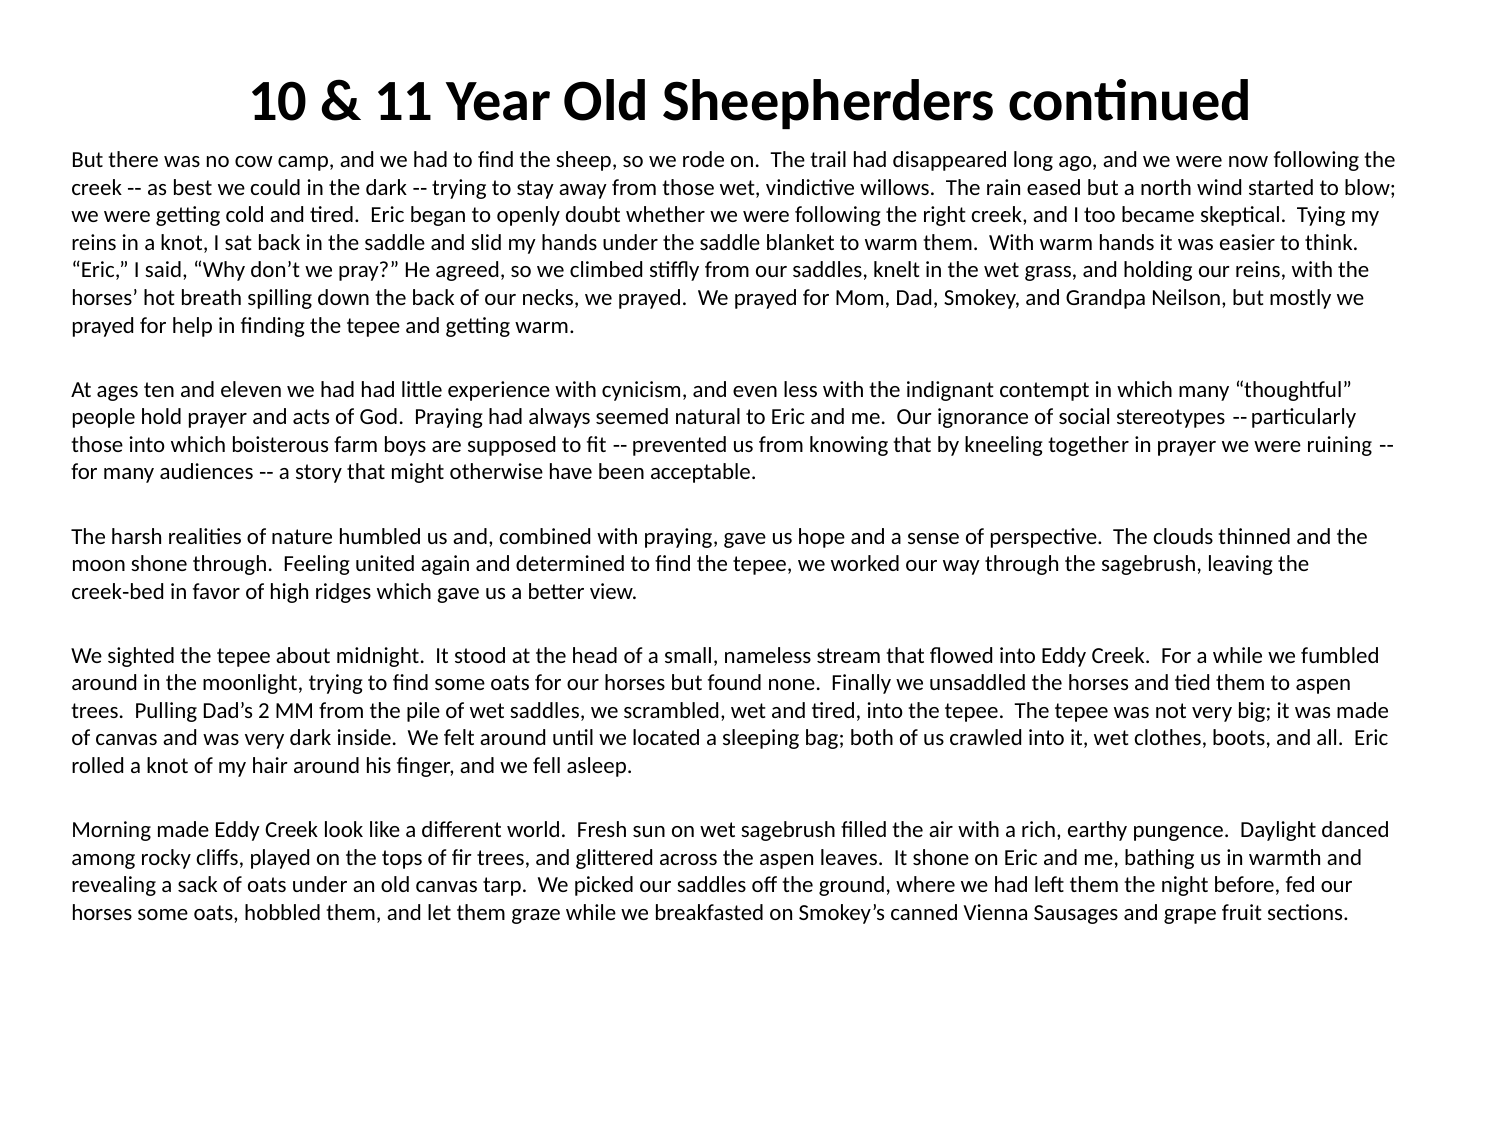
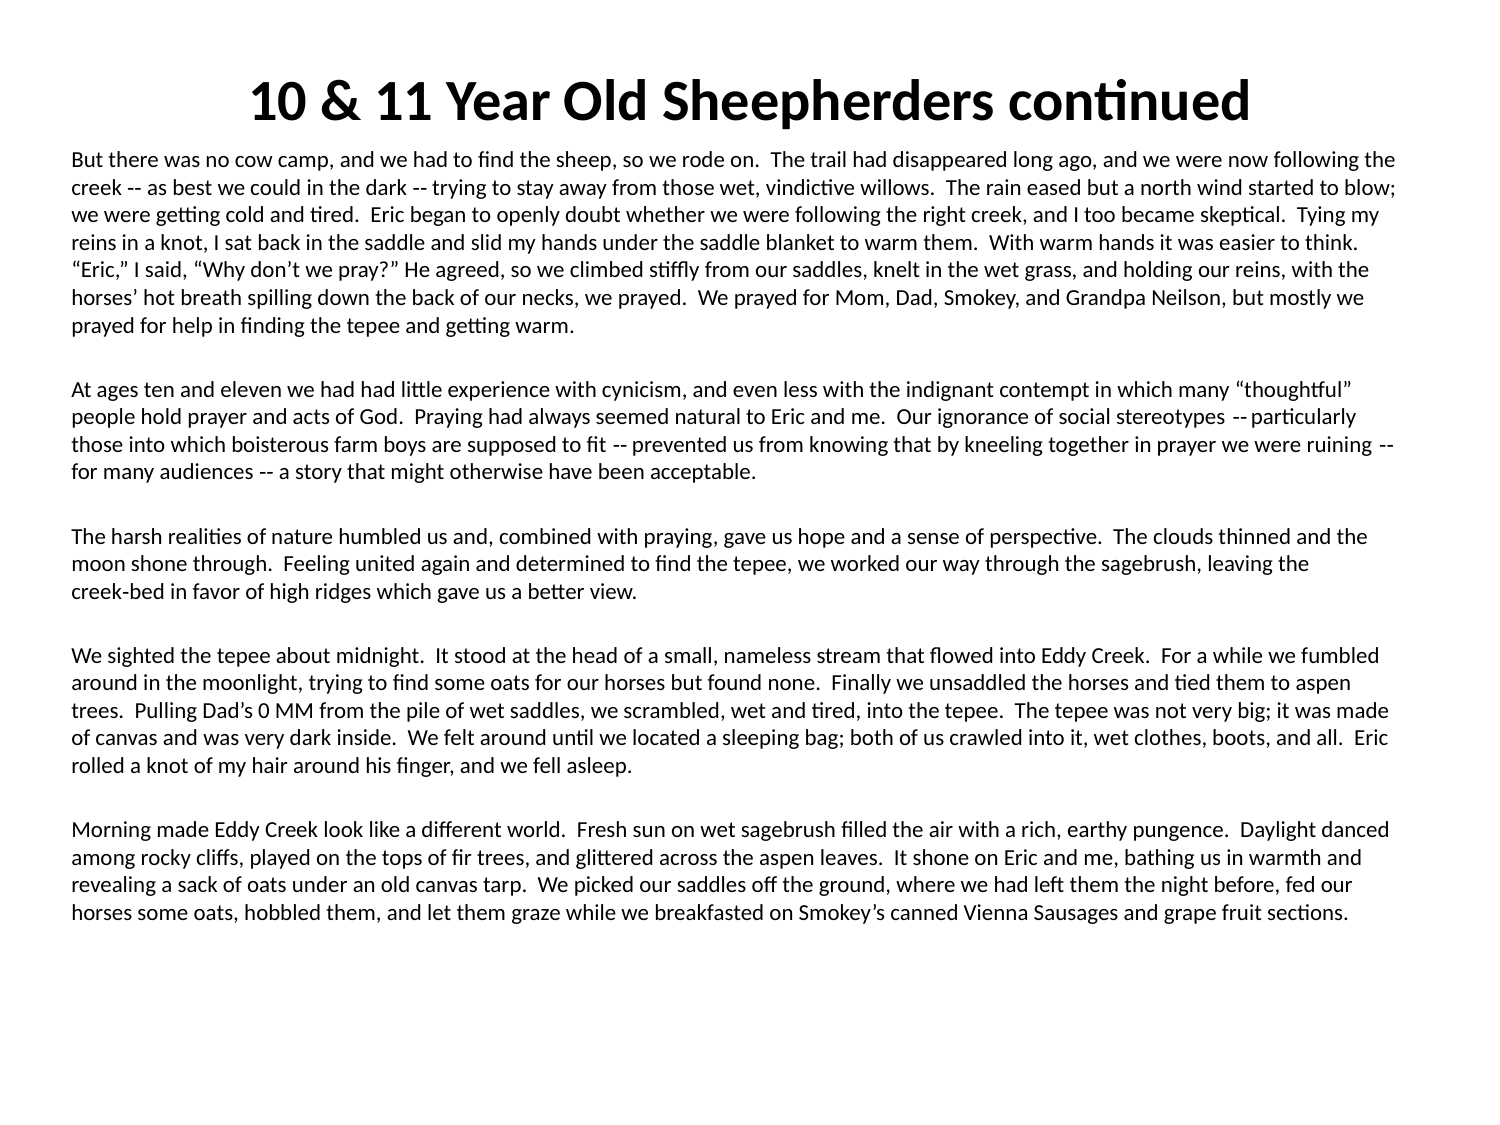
2: 2 -> 0 (264, 711)
